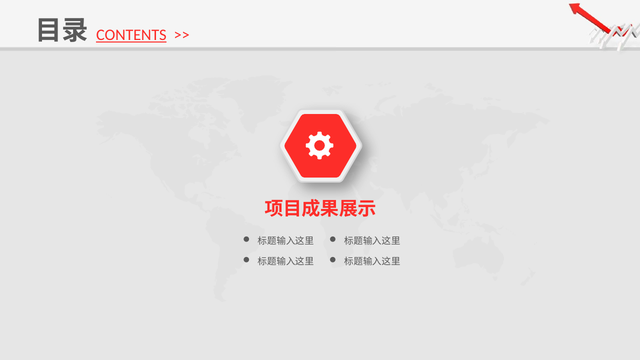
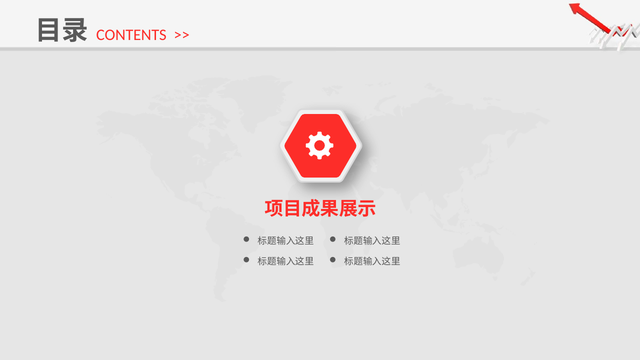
CONTENTS underline: present -> none (131, 35)
